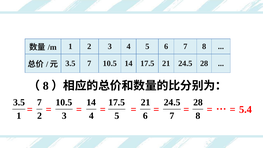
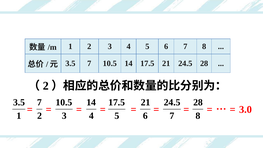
8: 8 -> 2 (46, 86)
5.4: 5.4 -> 3.0 (245, 109)
